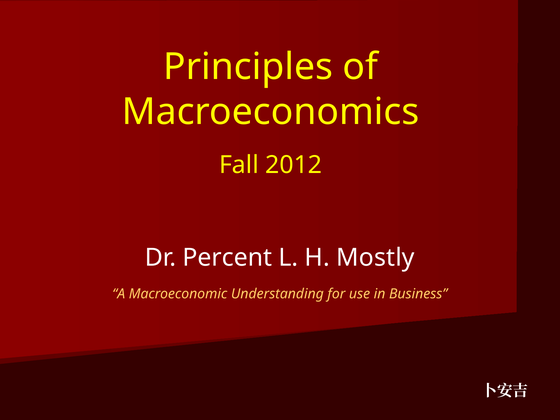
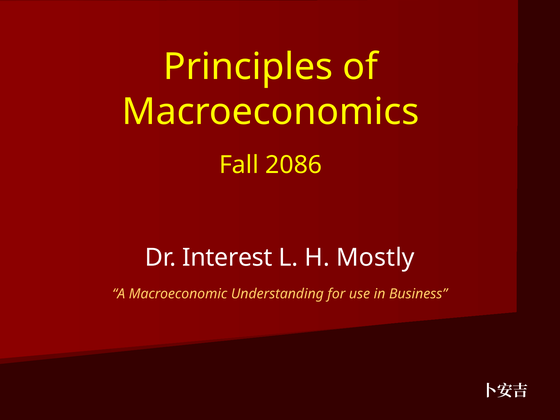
2012: 2012 -> 2086 (294, 165)
Percent: Percent -> Interest (227, 257)
